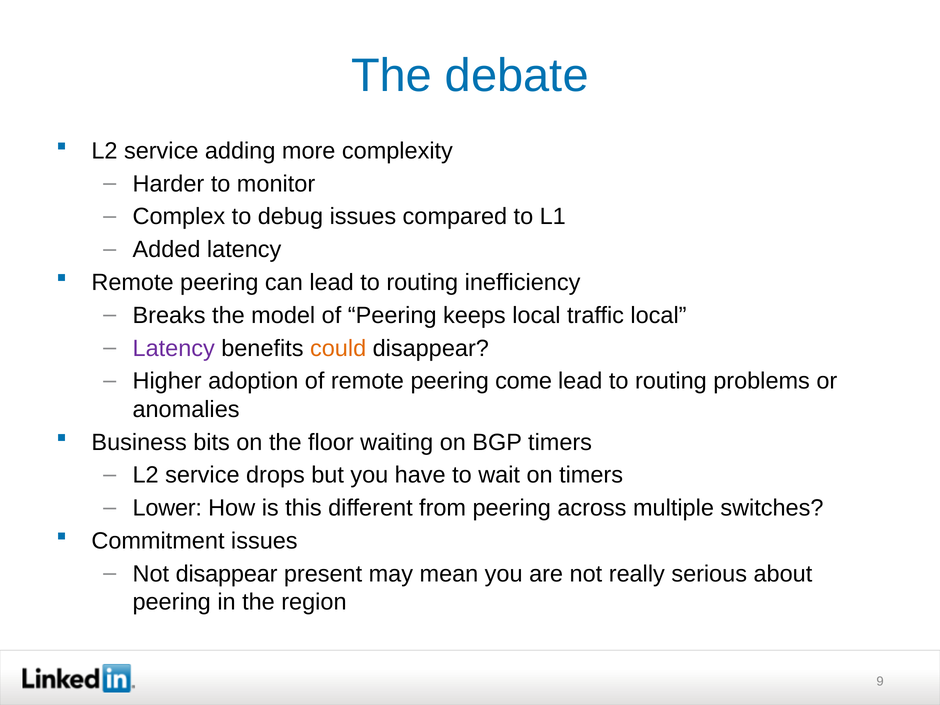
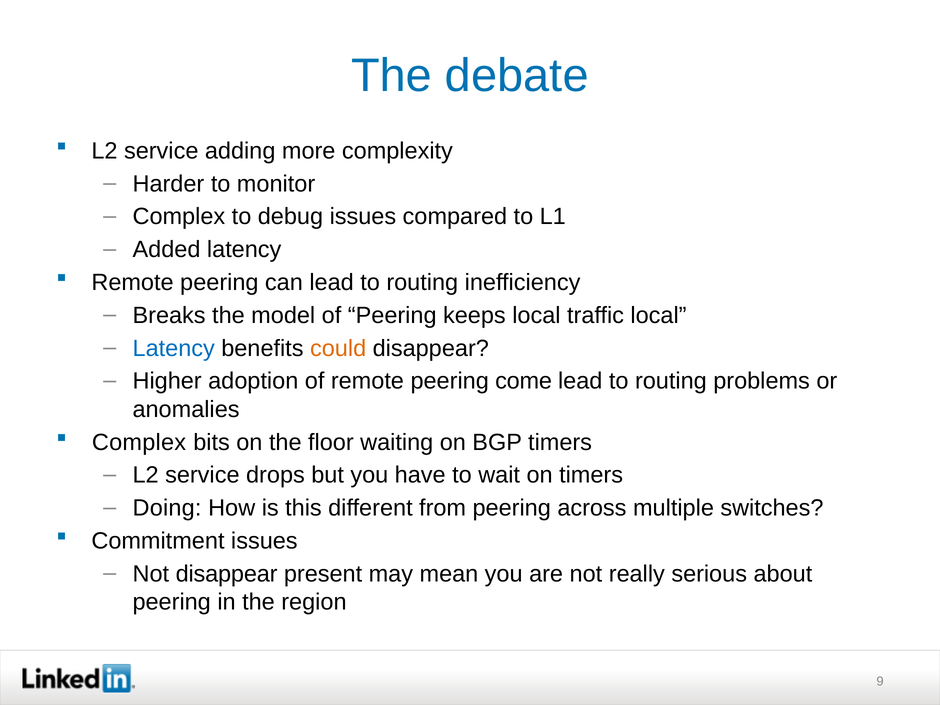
Latency colour: purple -> blue (174, 348)
Business: Business -> Complex (139, 442)
Lower: Lower -> Doing (167, 508)
